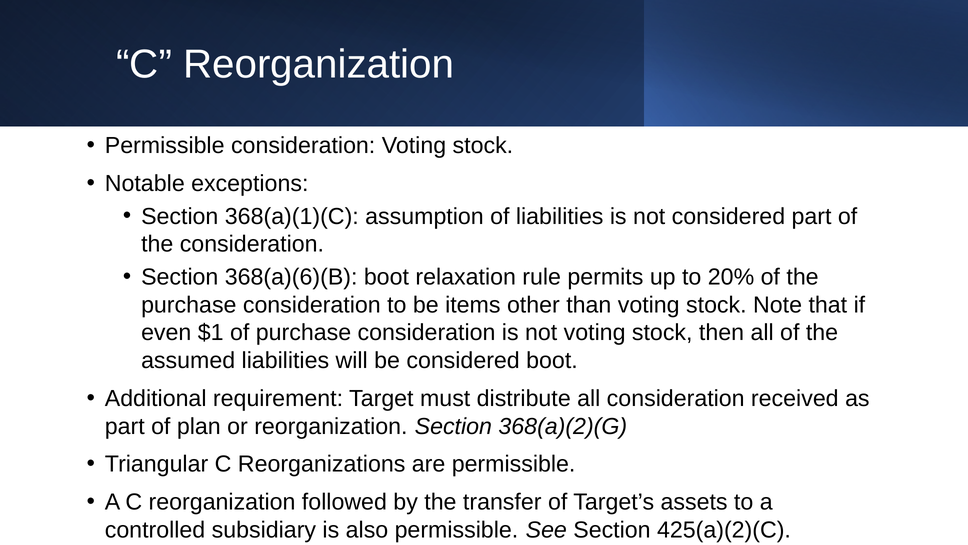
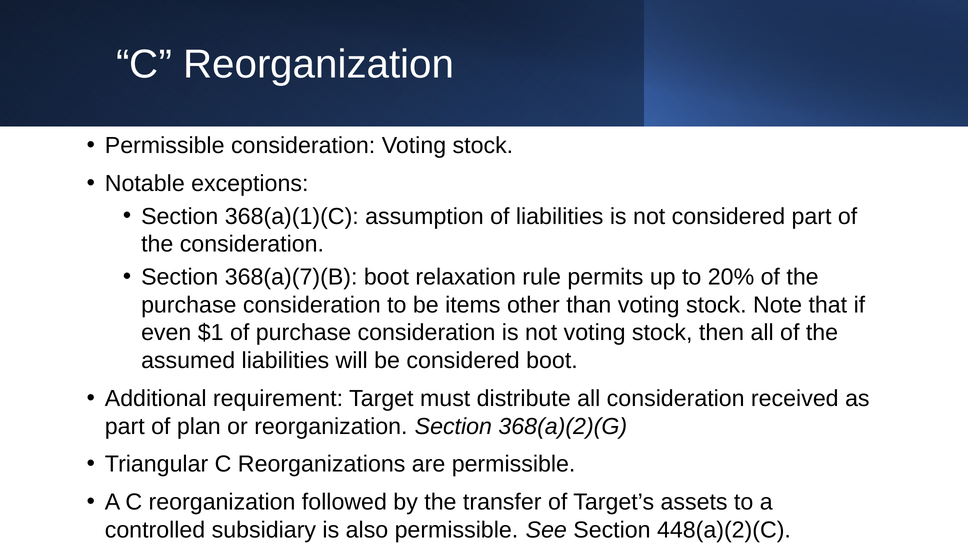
368(a)(6)(B: 368(a)(6)(B -> 368(a)(7)(B (291, 277)
425(a)(2)(C: 425(a)(2)(C -> 448(a)(2)(C (724, 530)
